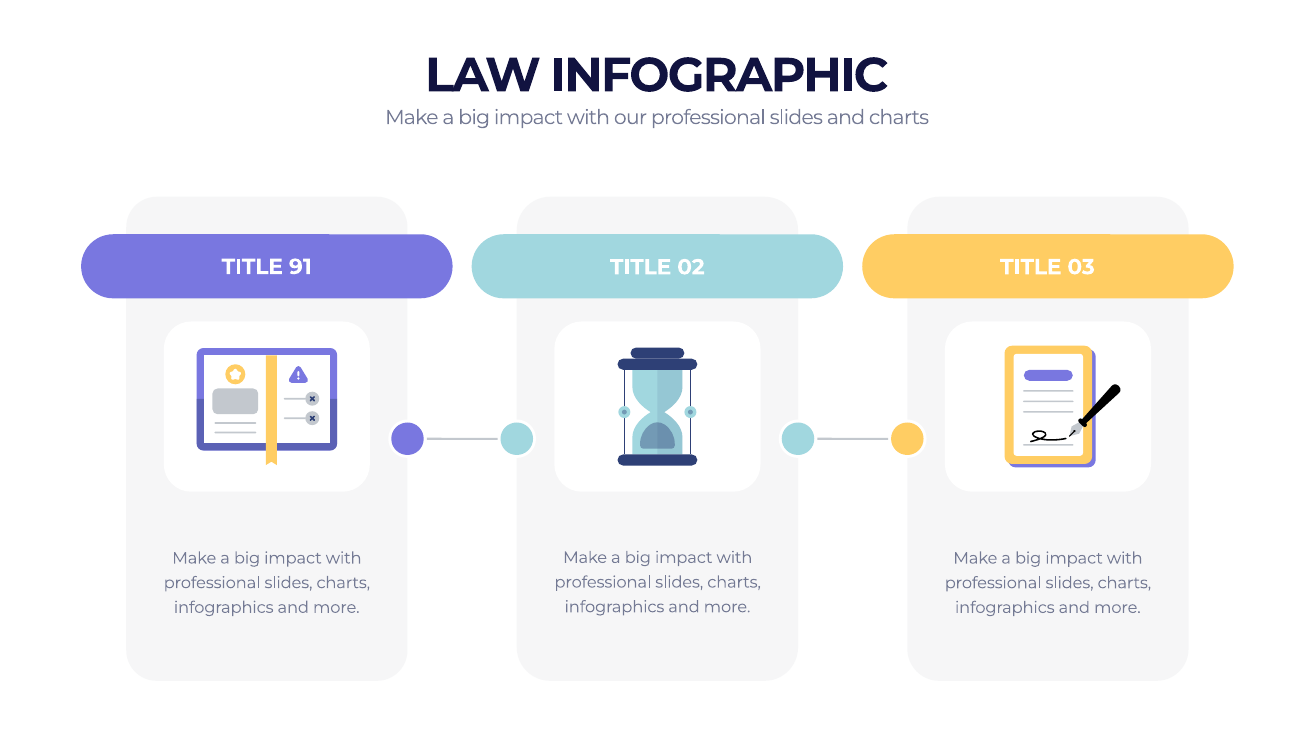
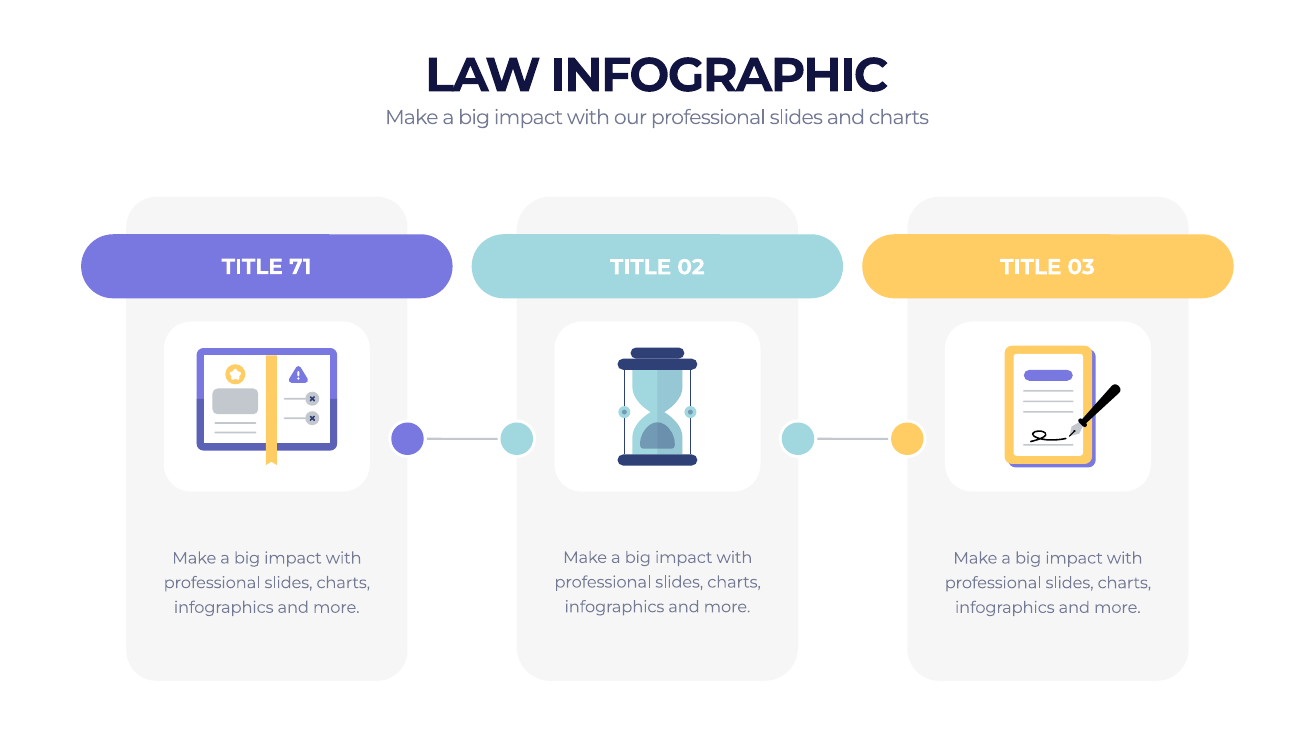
91: 91 -> 71 (300, 267)
